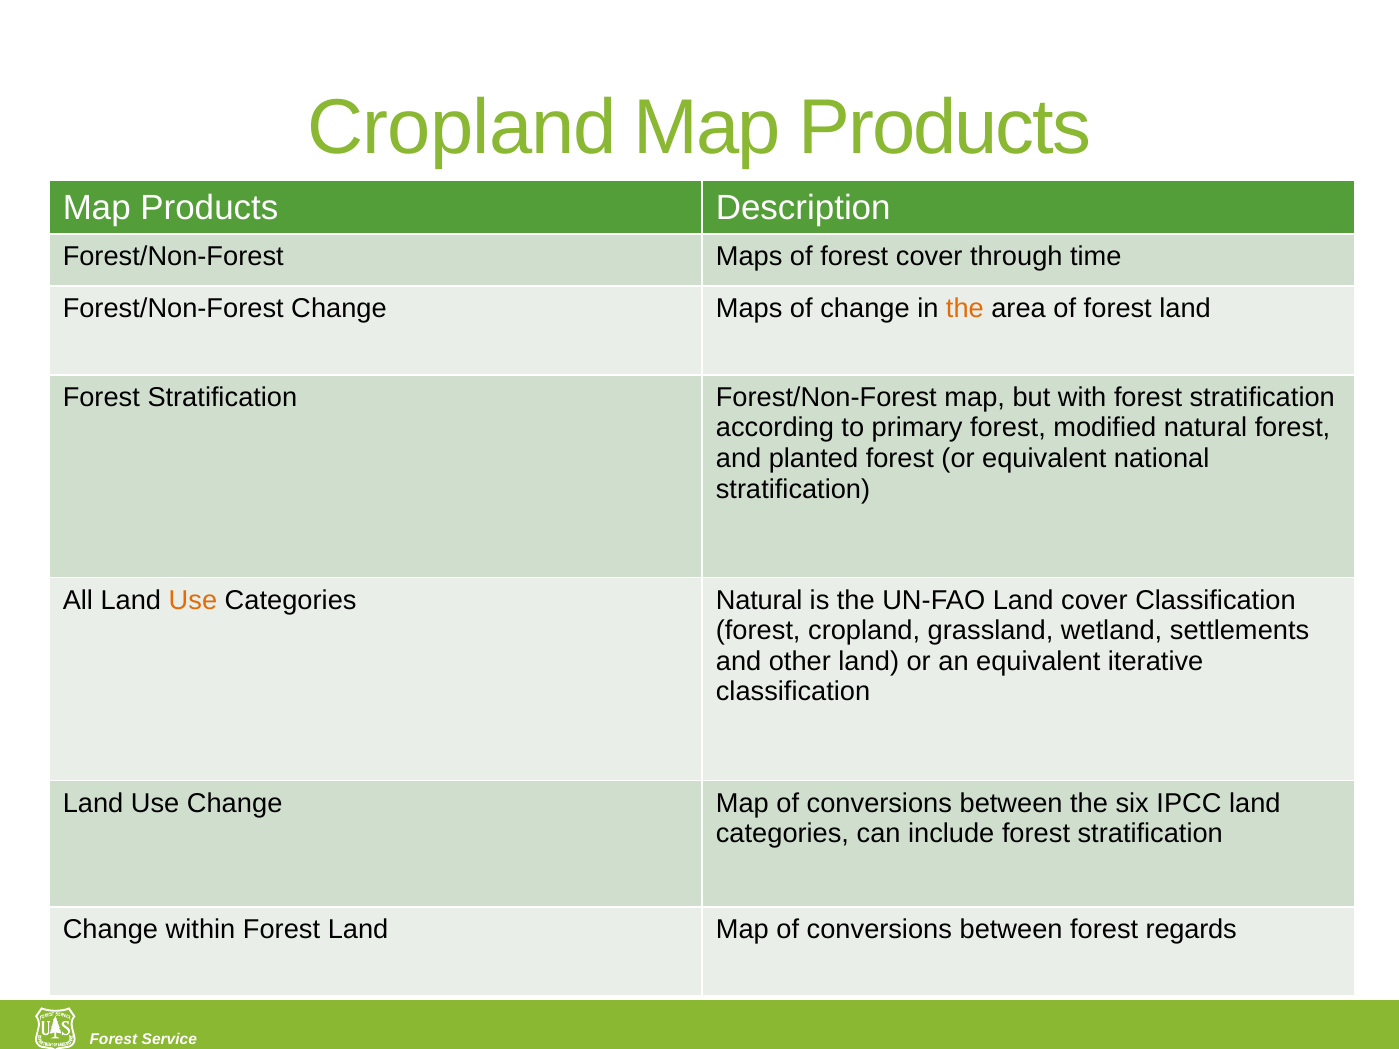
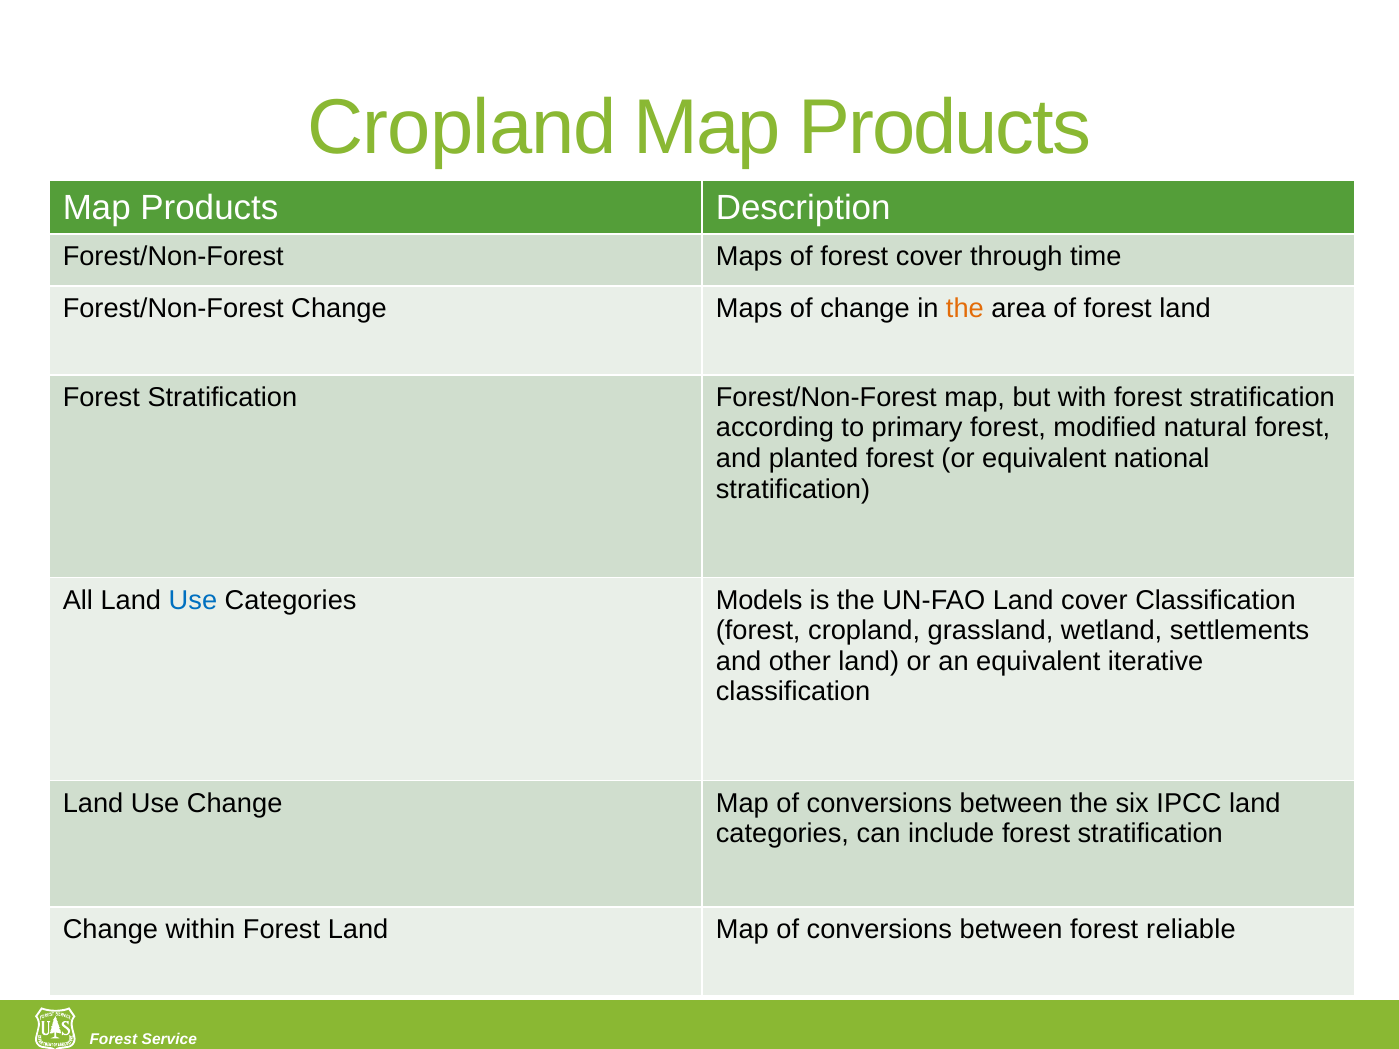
Use colour: orange -> blue (193, 600)
Categories Natural: Natural -> Models (759, 600)
regards: regards -> reliable (1191, 930)
